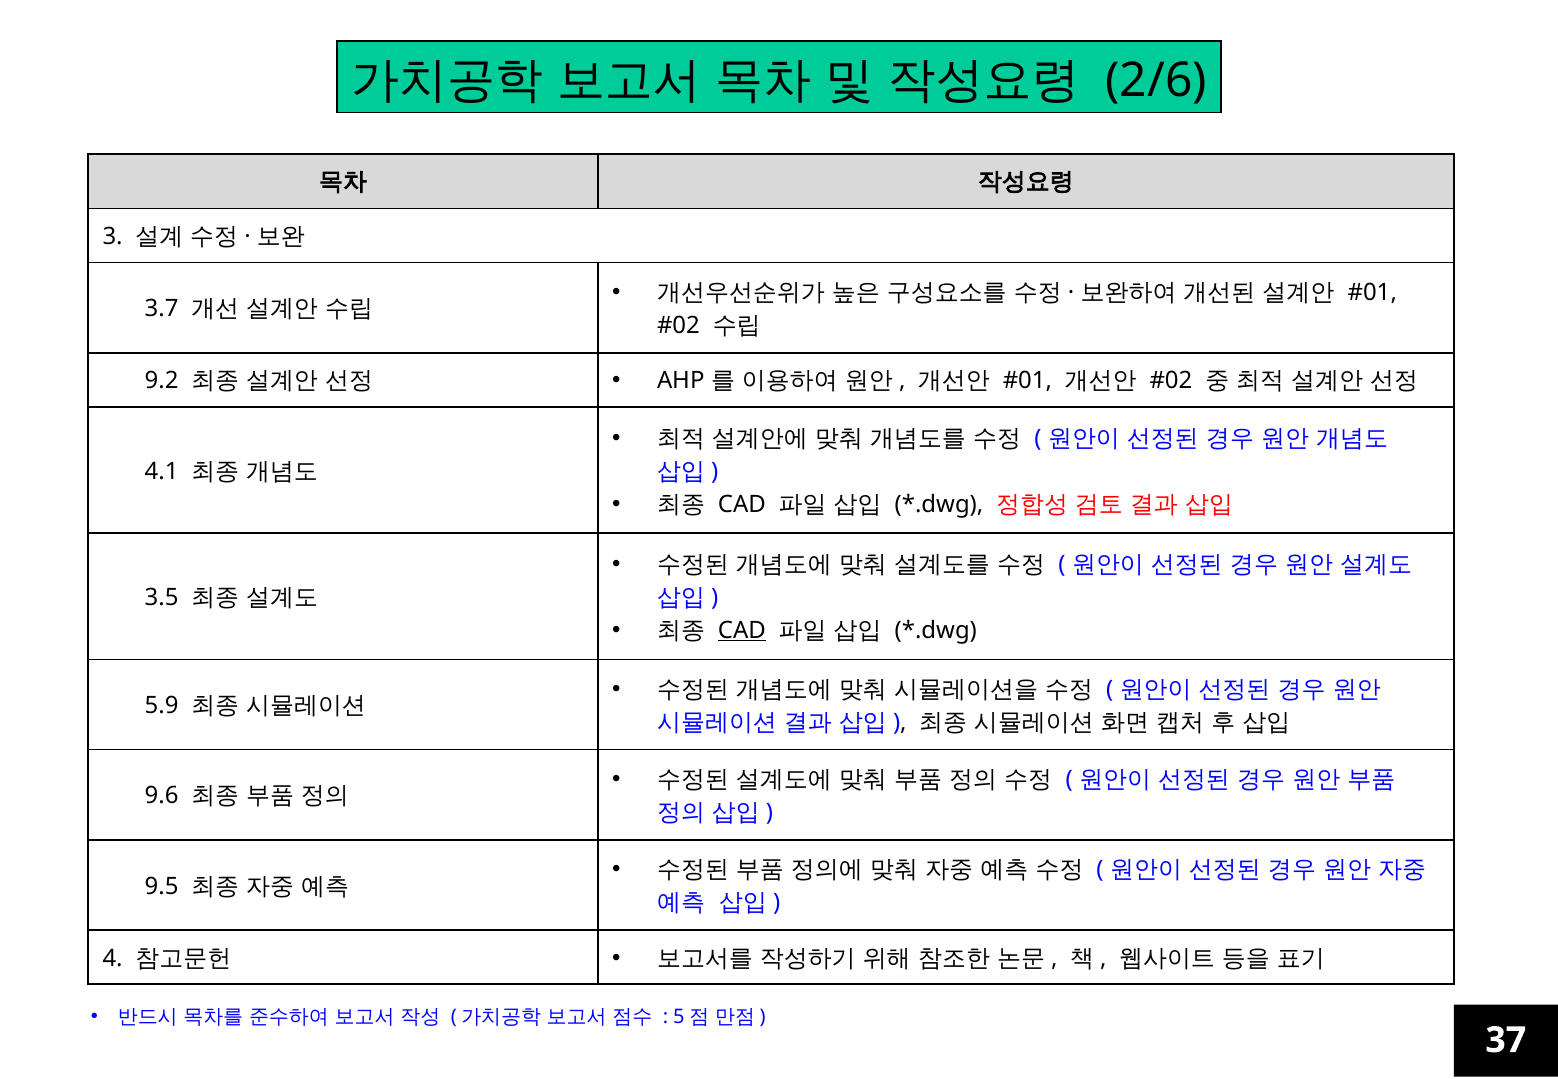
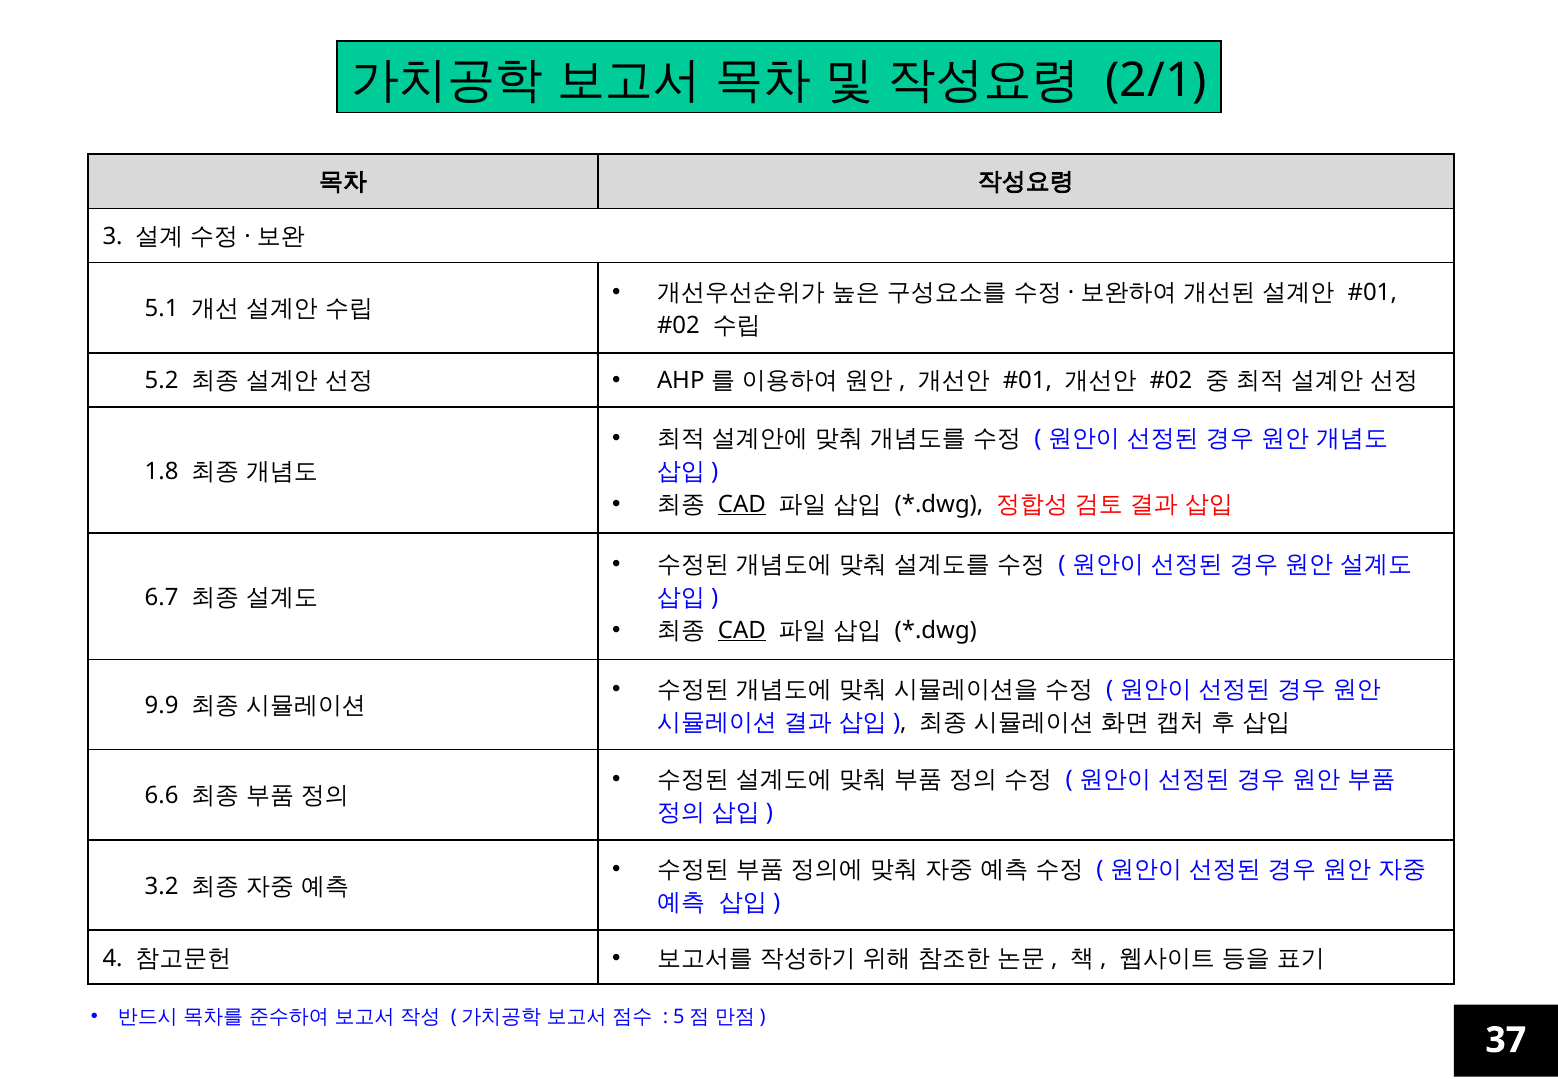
2/6: 2/6 -> 2/1 (1156, 80)
3.7: 3.7 -> 5.1 (162, 309)
9.2: 9.2 -> 5.2 (162, 381)
4.1: 4.1 -> 1.8 (162, 471)
CAD underline: none -> present (742, 504)
3.5: 3.5 -> 6.7 (162, 597)
5.9: 5.9 -> 9.9 (162, 706)
9.6: 9.6 -> 6.6 (162, 796)
9.5: 9.5 -> 3.2 (162, 886)
